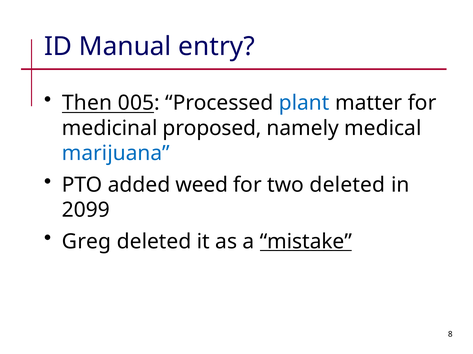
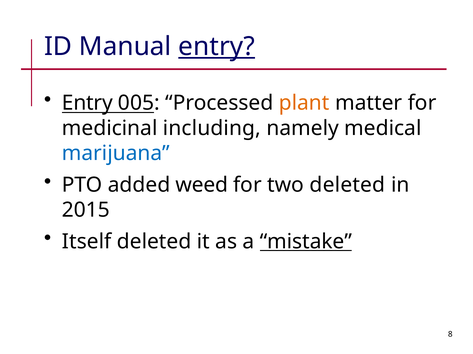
entry underline: none -> present (217, 47)
Then: Then -> Entry (87, 103)
plant colour: blue -> orange (304, 103)
proposed: proposed -> including (212, 128)
2099: 2099 -> 2015 (86, 210)
Greg: Greg -> Itself (87, 242)
